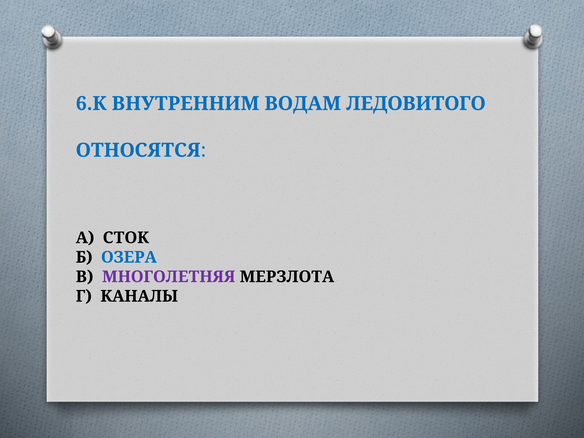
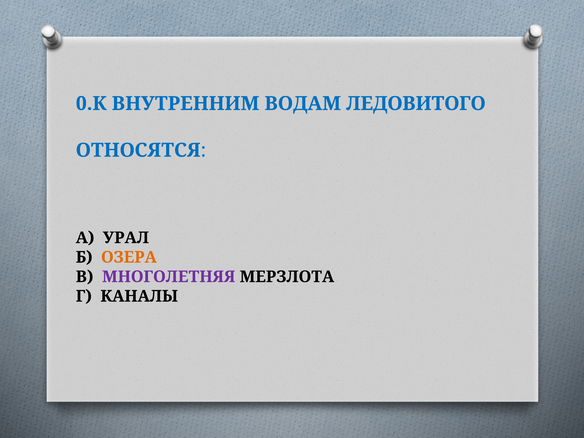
6.К: 6.К -> 0.К (91, 104)
СТОК: СТОК -> УРАЛ (126, 238)
ОЗЕРА colour: blue -> orange (129, 257)
